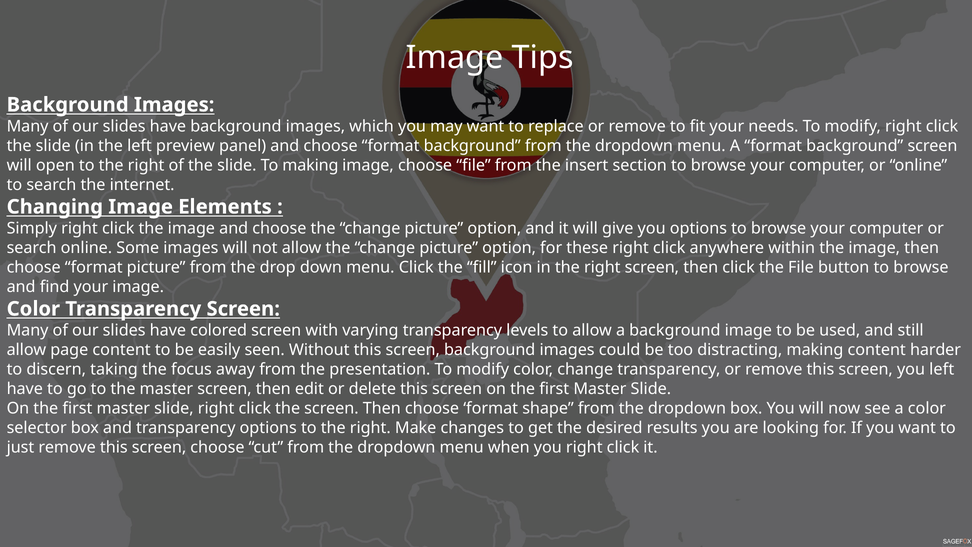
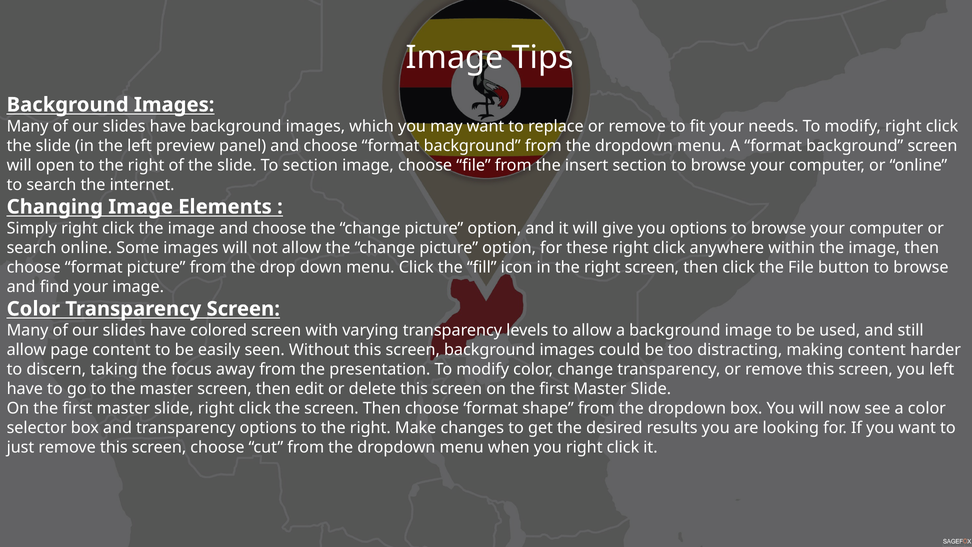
To making: making -> section (310, 165)
